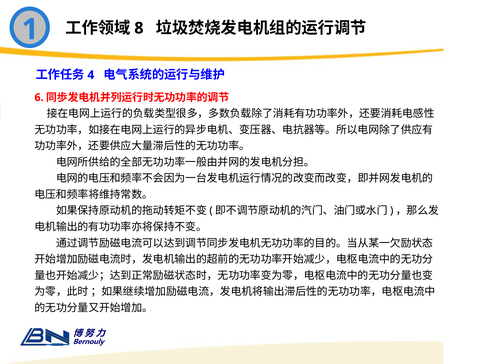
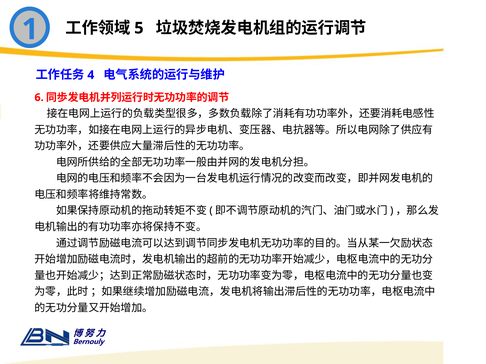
8: 8 -> 5 (139, 28)
